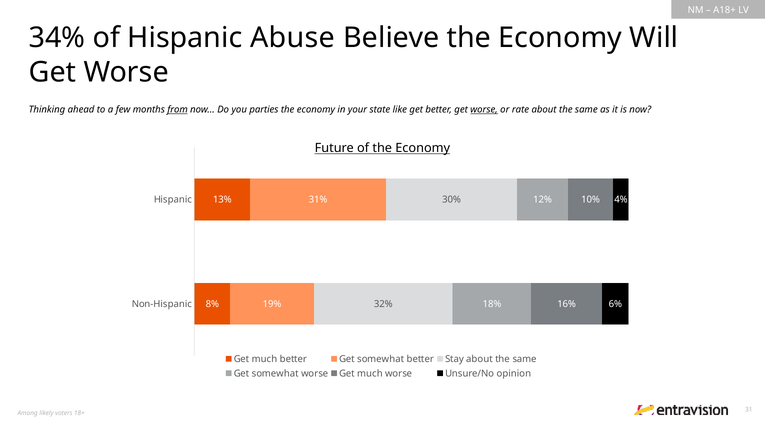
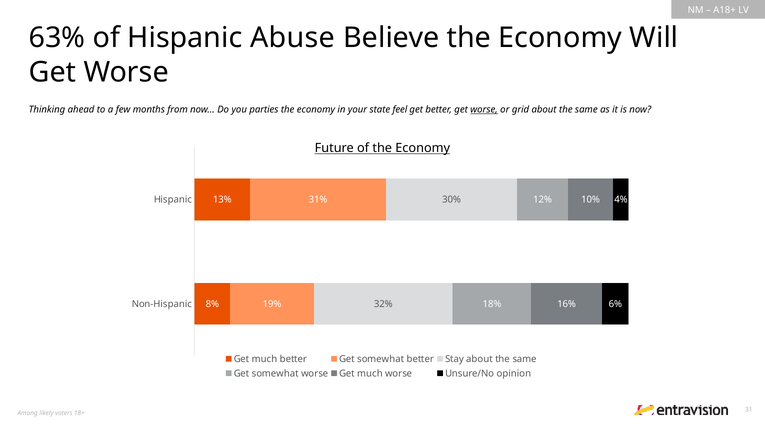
34%: 34% -> 63% (57, 38)
from underline: present -> none (178, 110)
like: like -> feel (400, 110)
rate: rate -> grid (521, 110)
